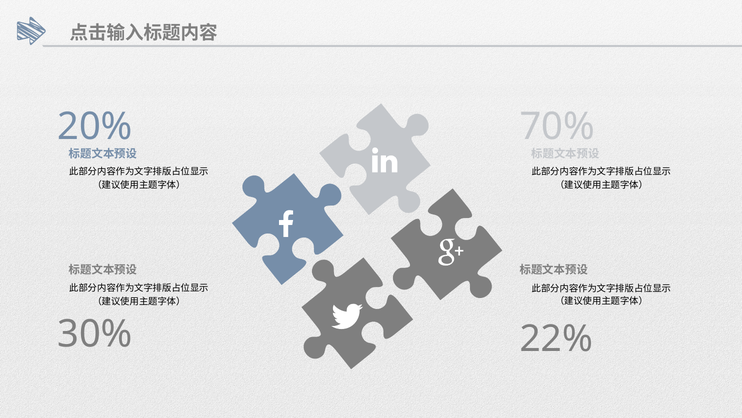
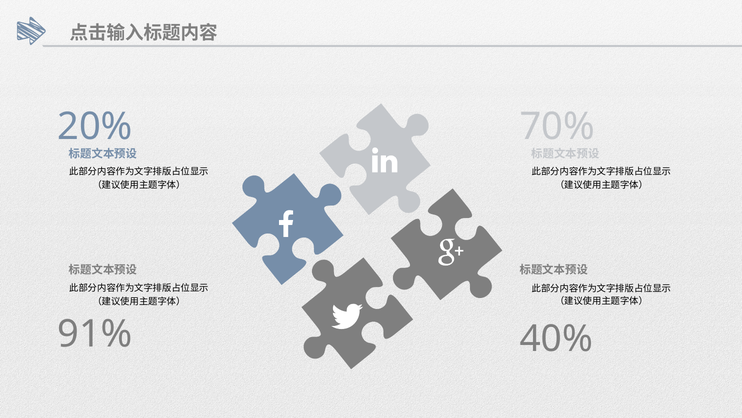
30%: 30% -> 91% (95, 334)
22%: 22% -> 40% (556, 339)
